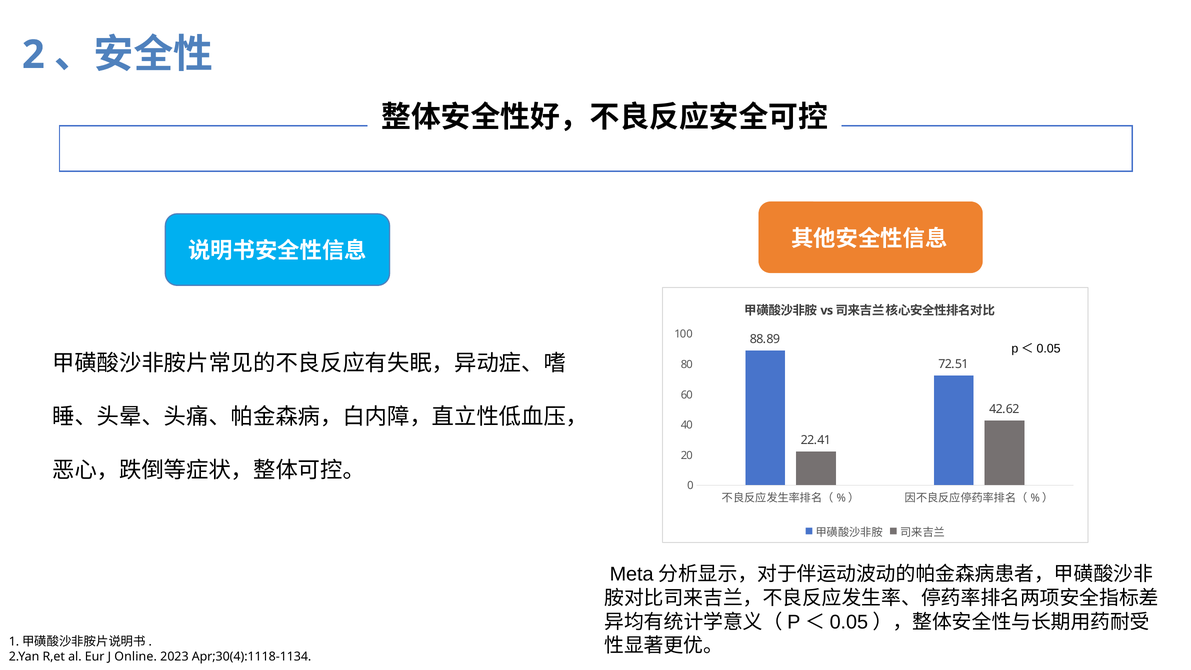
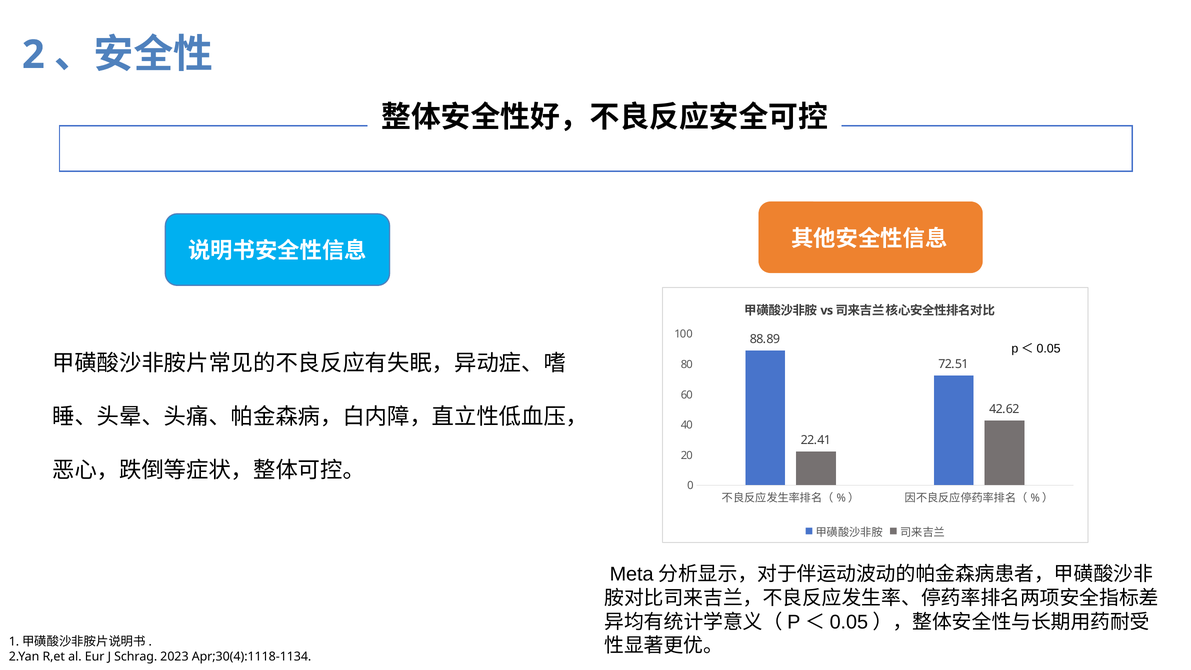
Online: Online -> Schrag (136, 657)
